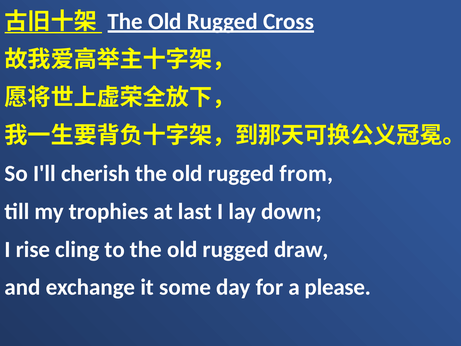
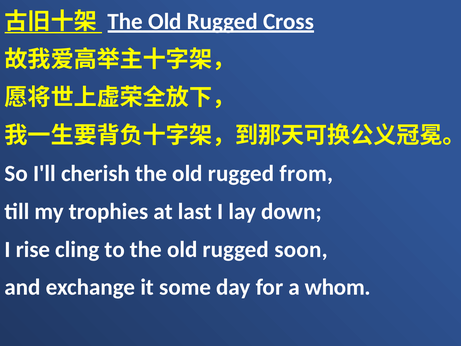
draw: draw -> soon (301, 249)
please: please -> whom (338, 287)
